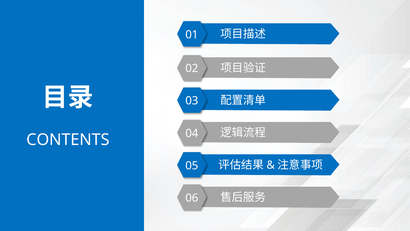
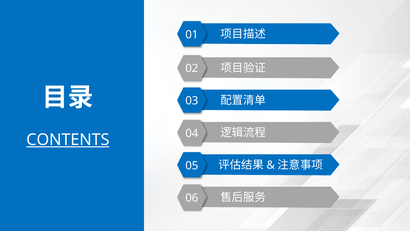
CONTENTS underline: none -> present (68, 140)
